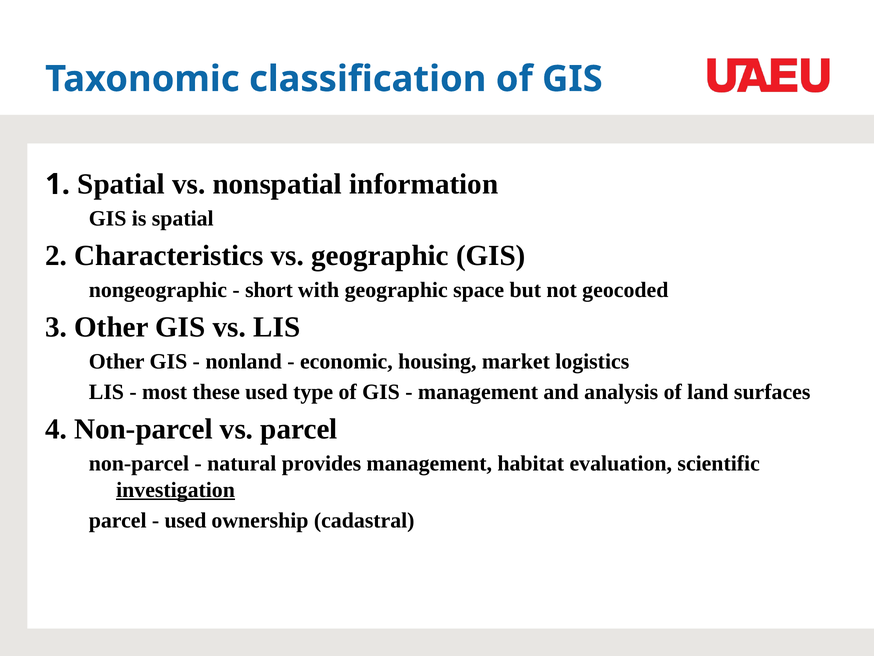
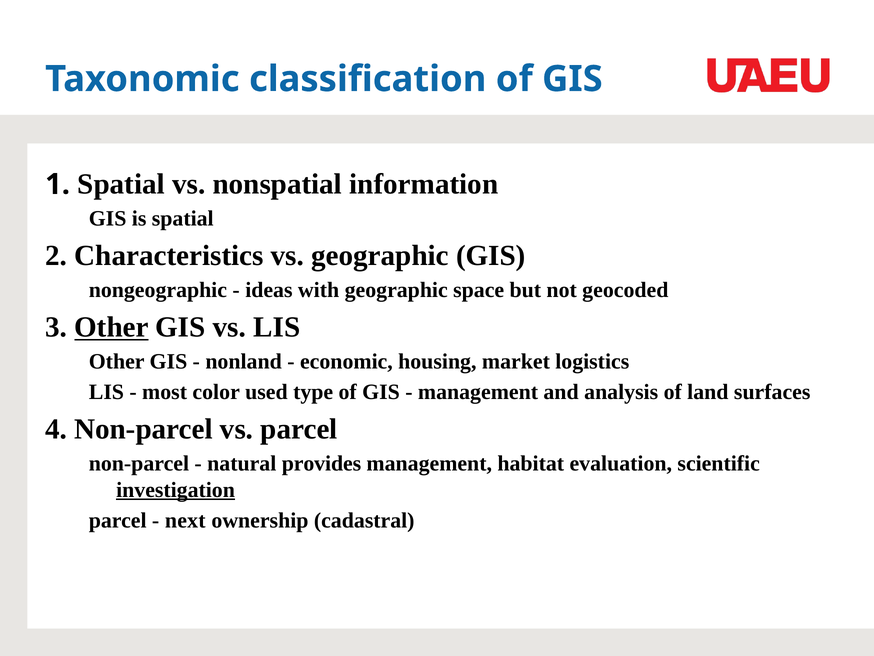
short: short -> ideas (269, 290)
Other underline: none -> present (111, 327)
these: these -> color (216, 392)
used: used -> next (185, 520)
